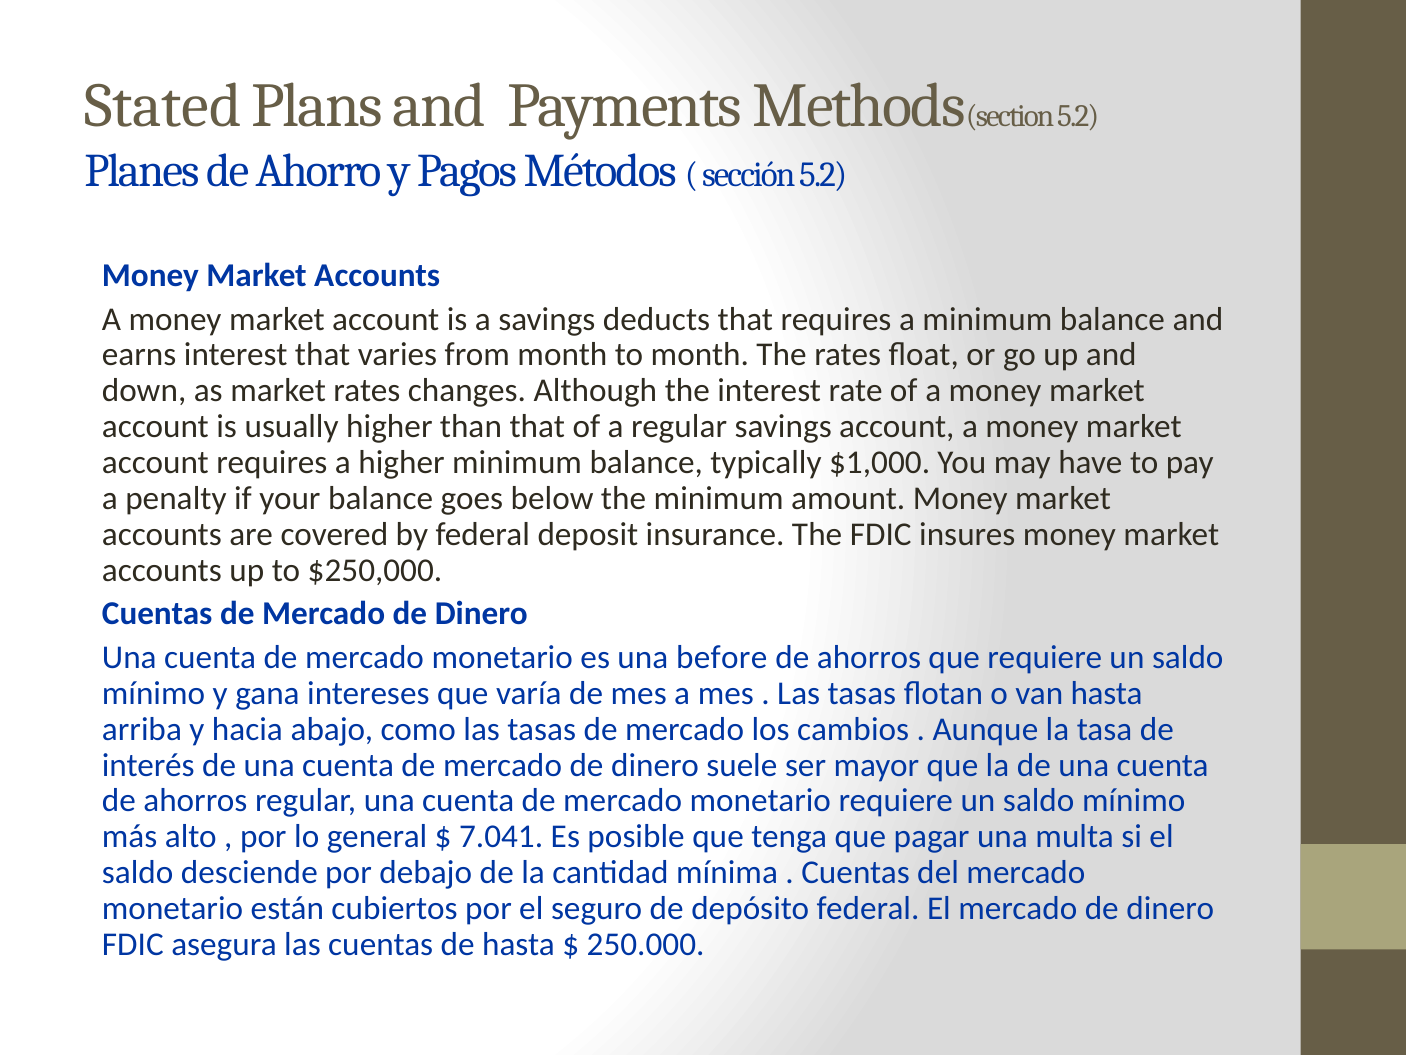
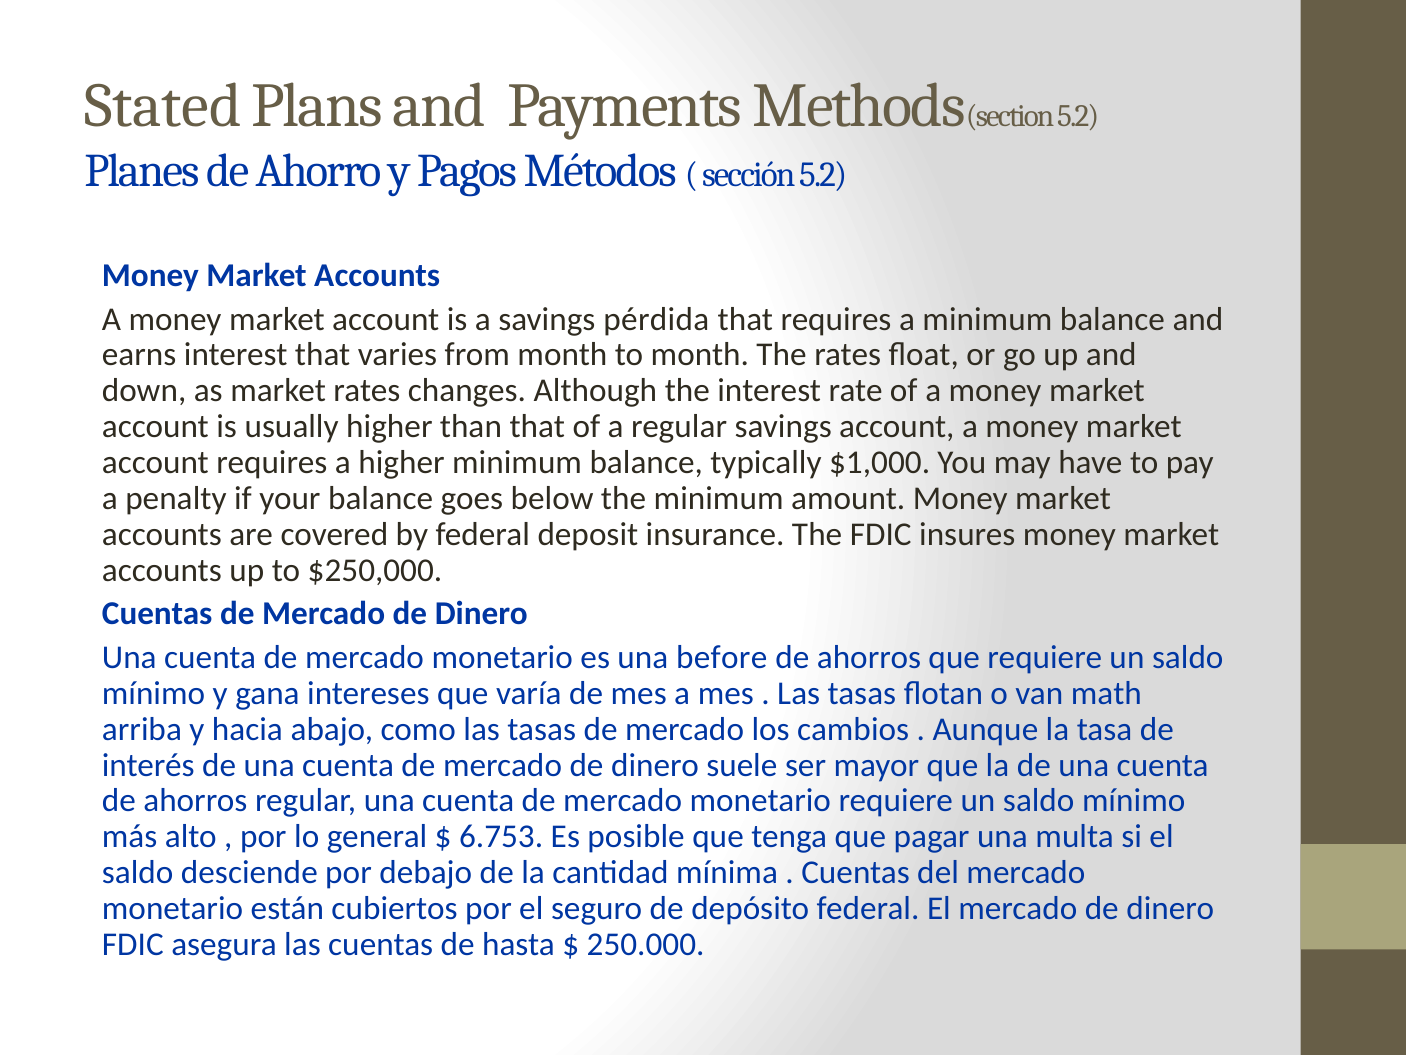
deducts: deducts -> pérdida (656, 319)
van hasta: hasta -> math (1106, 693)
7.041: 7.041 -> 6.753 (501, 836)
